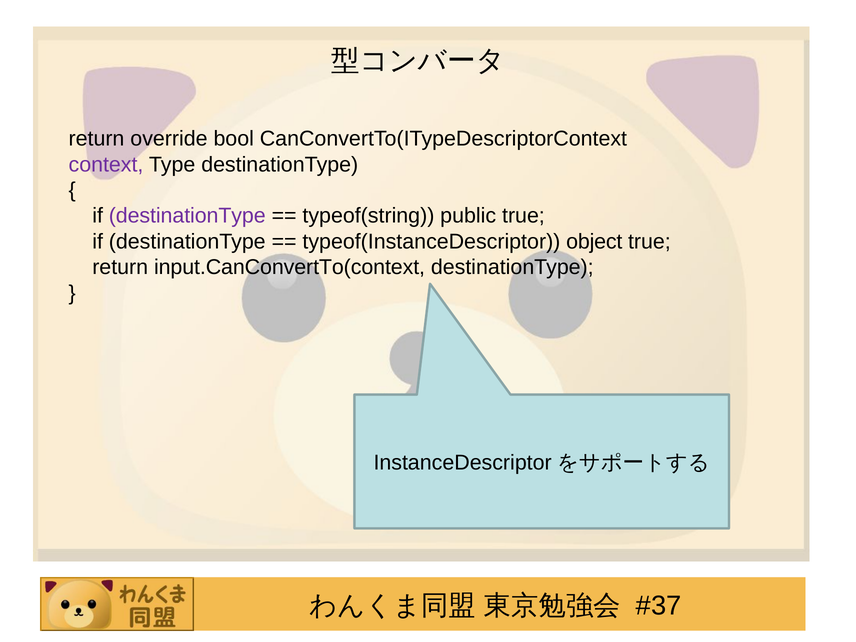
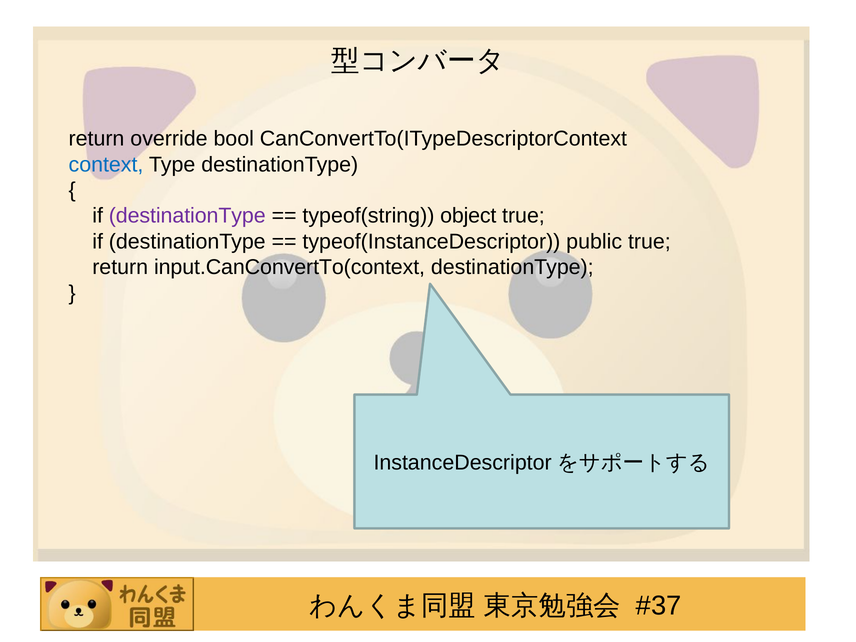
context colour: purple -> blue (106, 165)
public: public -> object (468, 216)
object: object -> public (594, 242)
